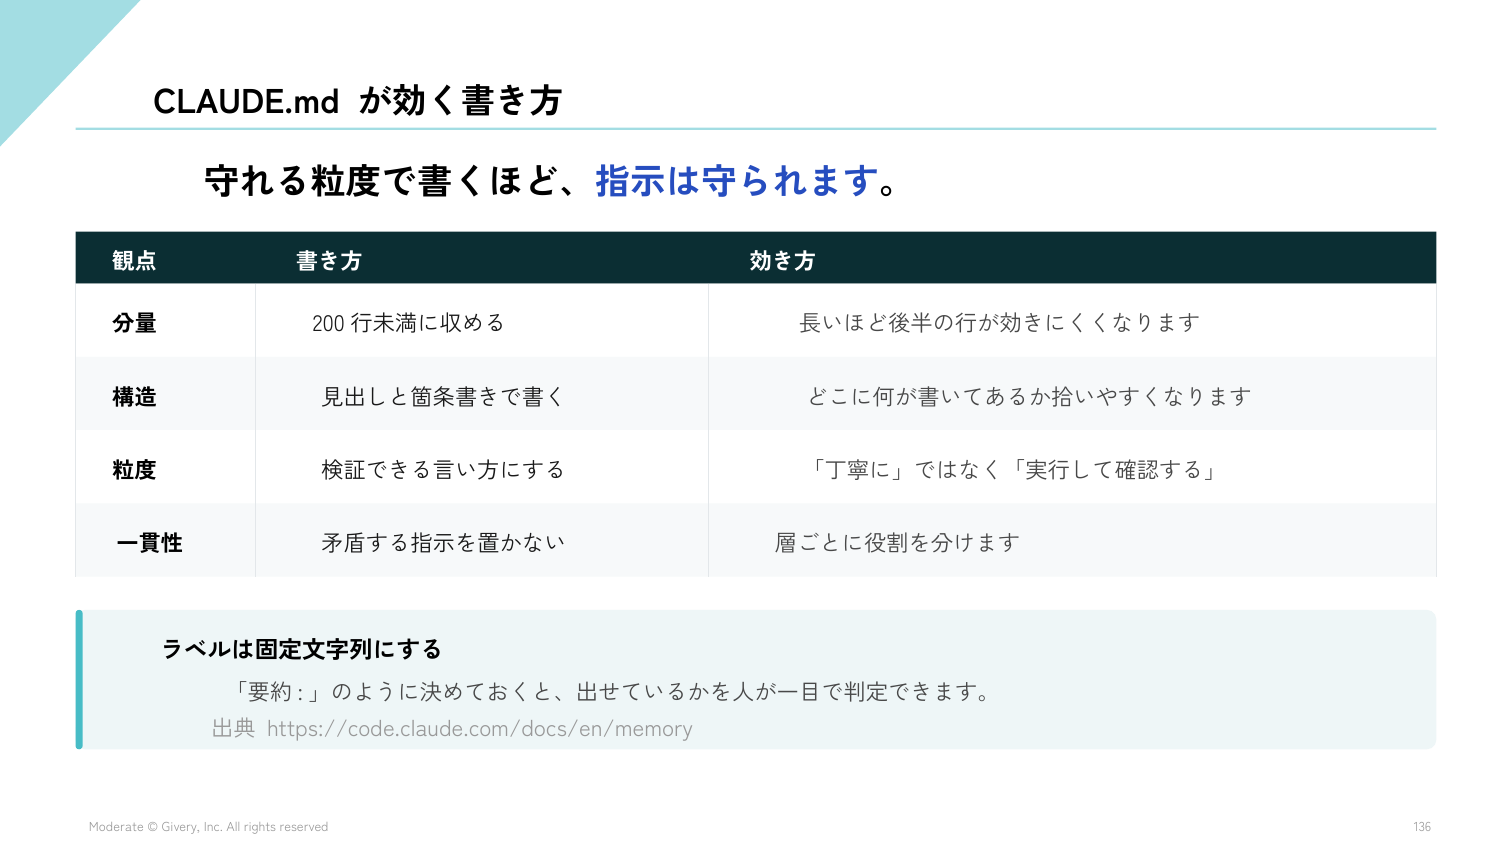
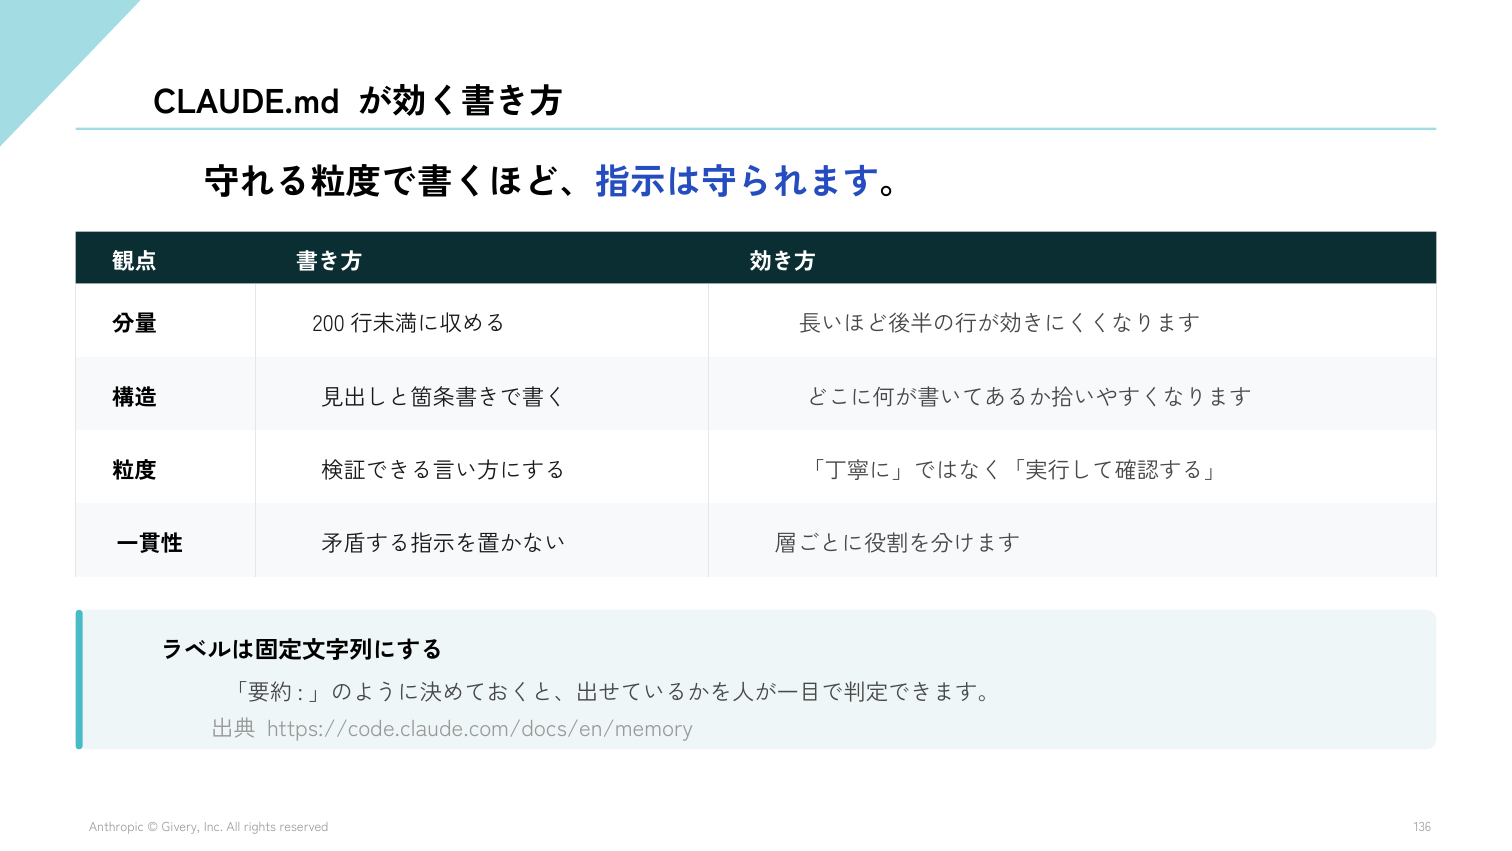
Moderate: Moderate -> Anthropic (116, 827)
